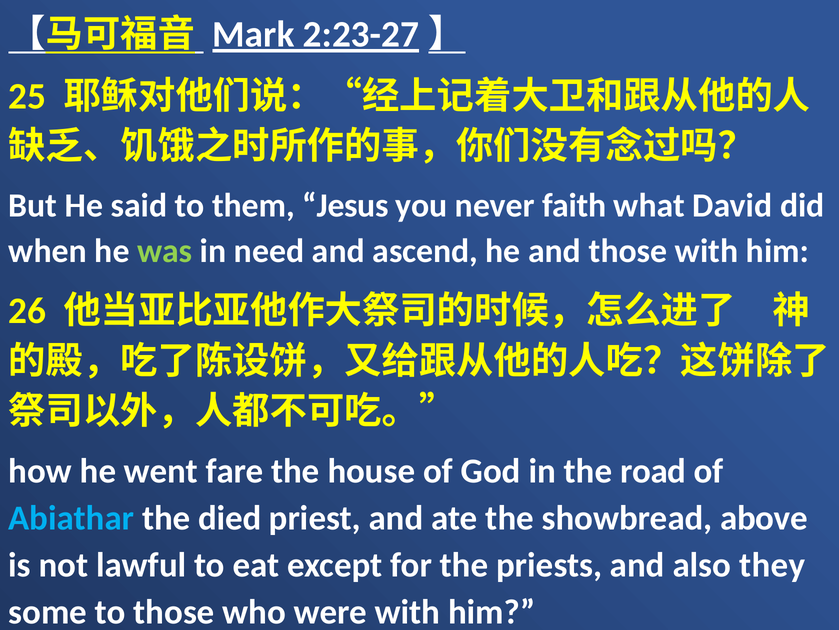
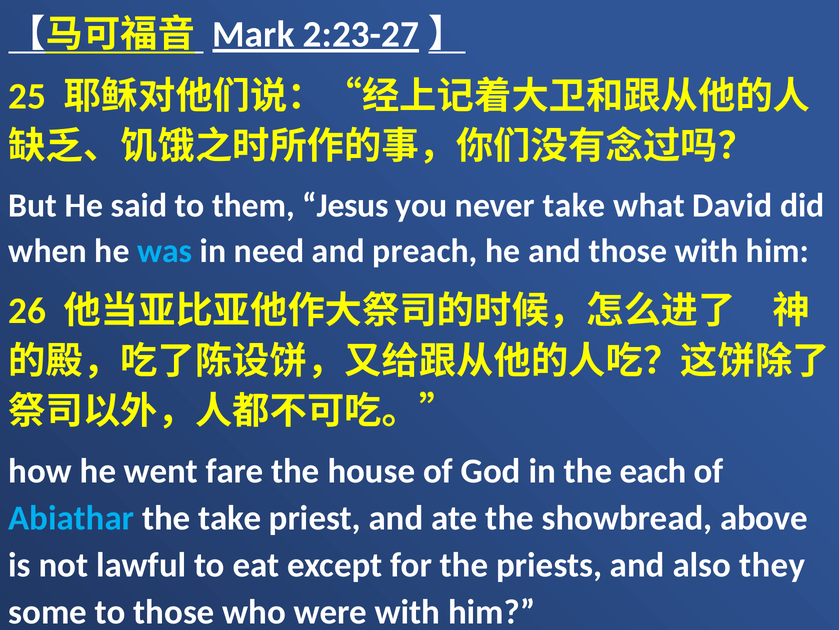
never faith: faith -> take (574, 205)
was colour: light green -> light blue (165, 251)
ascend: ascend -> preach (425, 251)
road: road -> each (653, 471)
the died: died -> take (230, 518)
